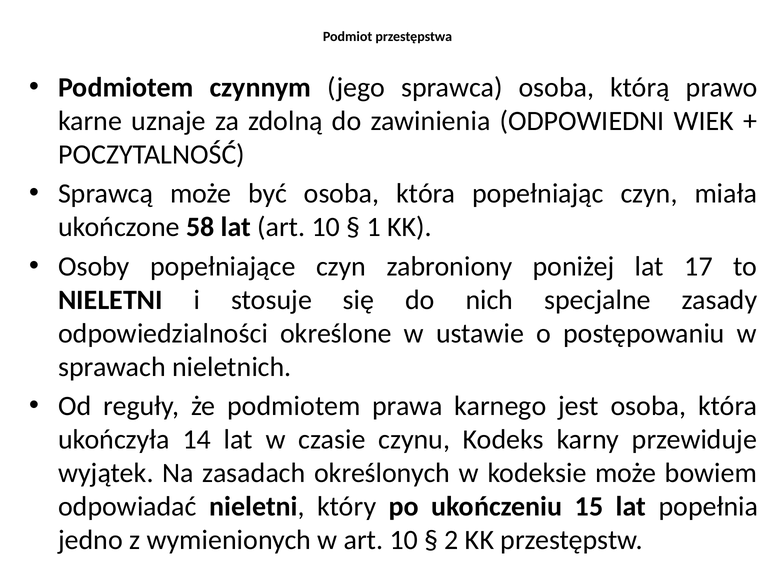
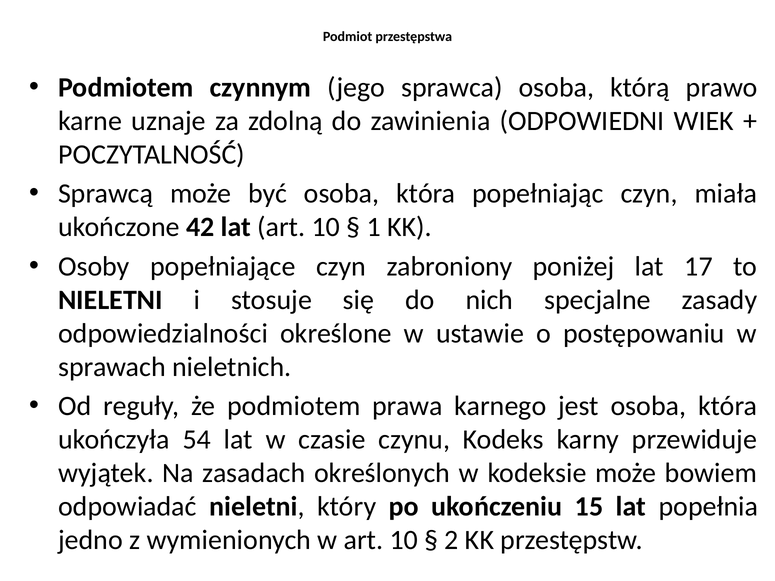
58: 58 -> 42 (200, 227)
14: 14 -> 54 (197, 440)
